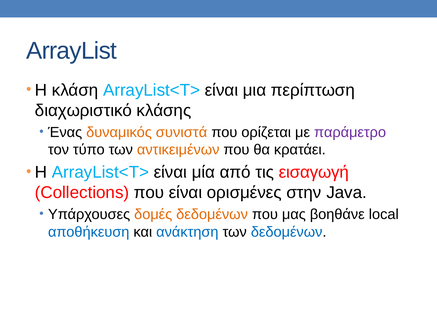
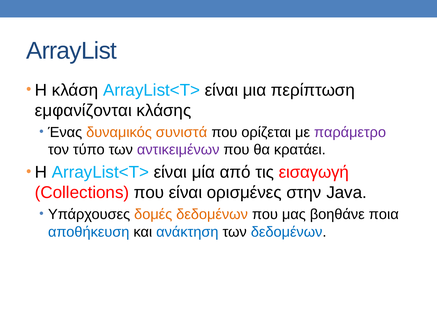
διαχωριστικό: διαχωριστικό -> εμφανίζονται (83, 110)
αντικειμένων colour: orange -> purple (178, 150)
local: local -> ποια (384, 214)
